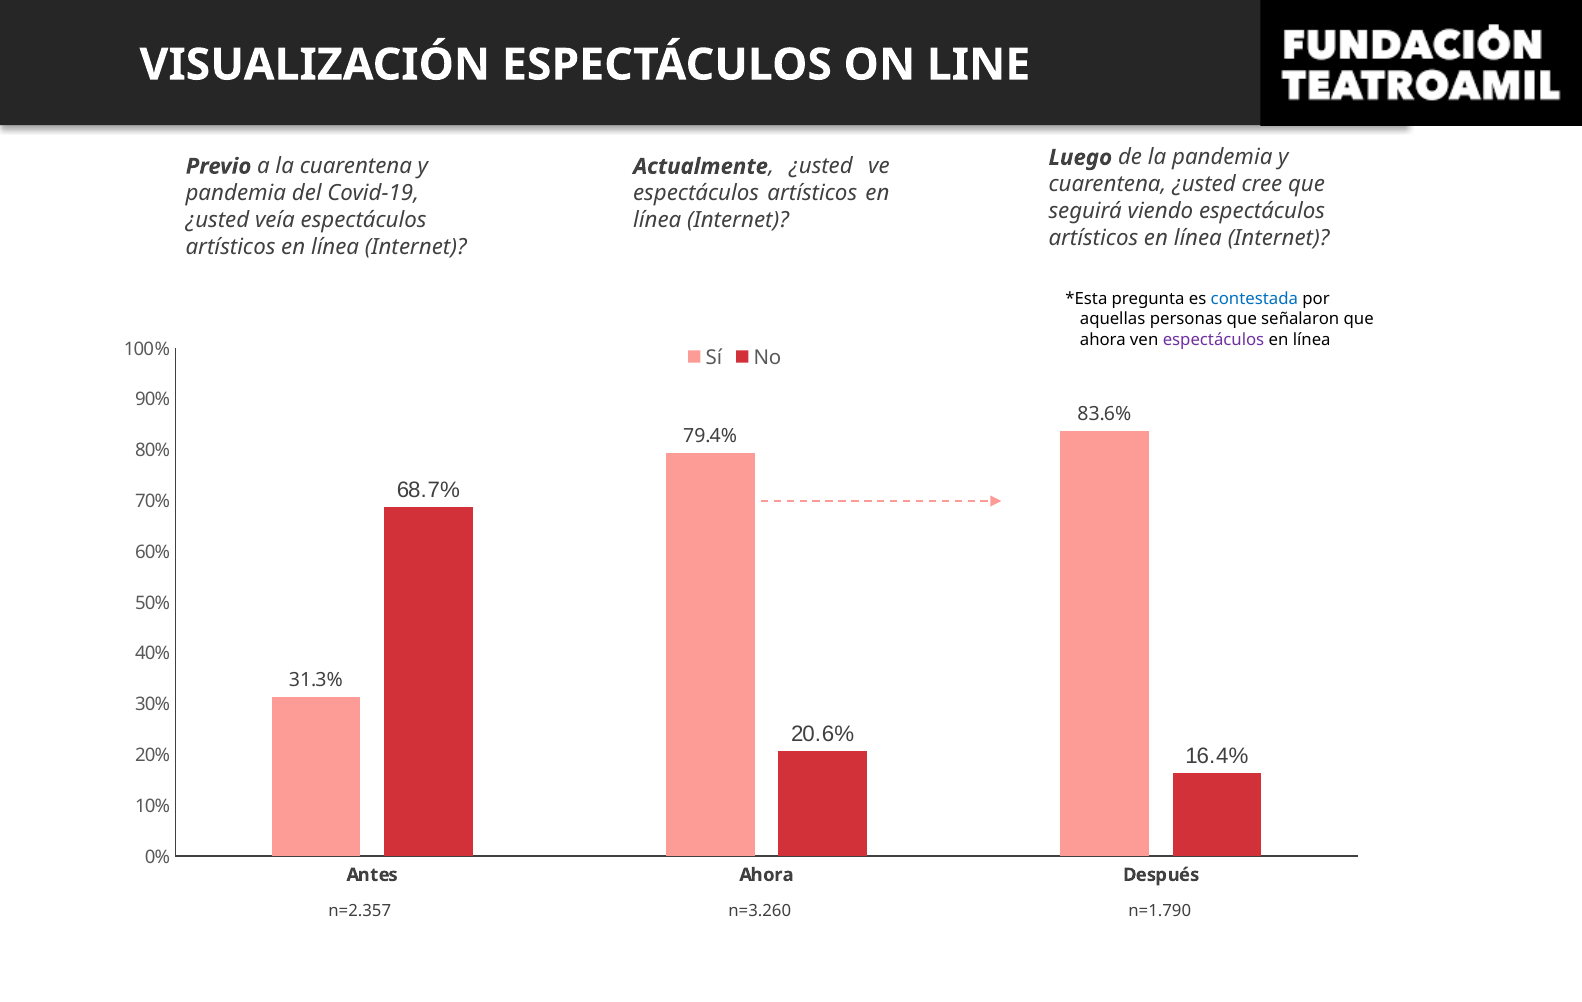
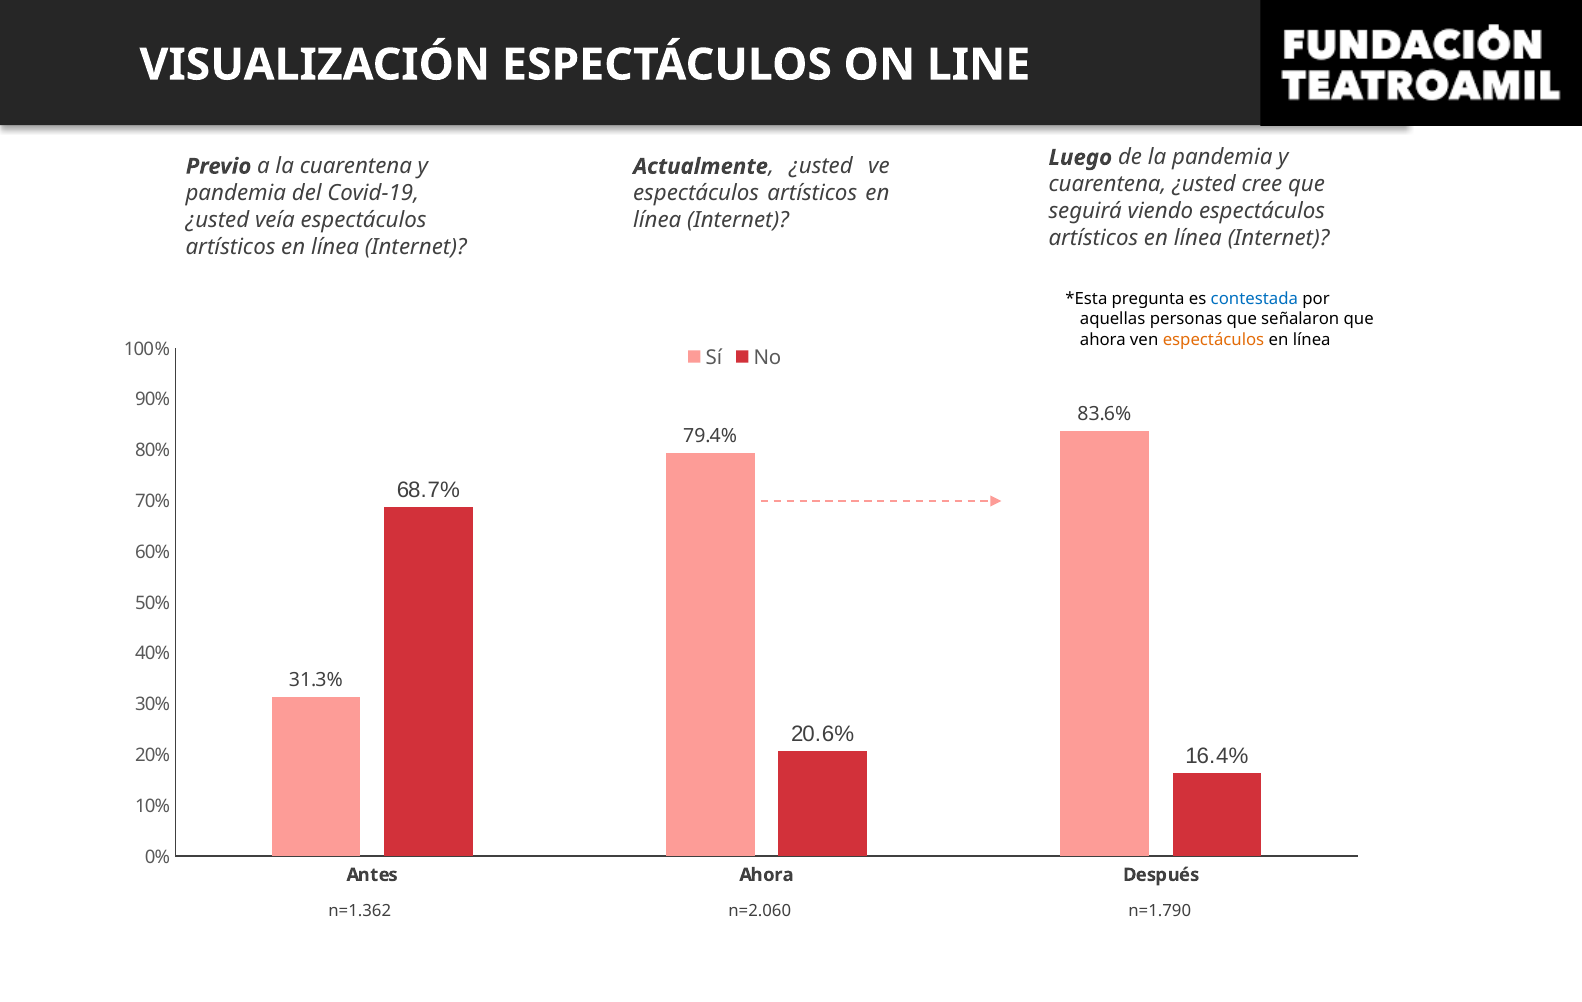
espectáculos colour: purple -> orange (1214, 339)
n=2.357: n=2.357 -> n=1.362 (360, 911)
n=3.260: n=3.260 -> n=2.060 (760, 911)
